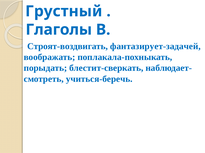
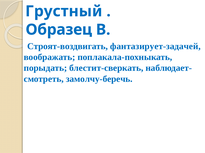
Глаголы: Глаголы -> Образец (59, 30)
учиться-беречь: учиться-беречь -> замолчу-беречь (99, 79)
